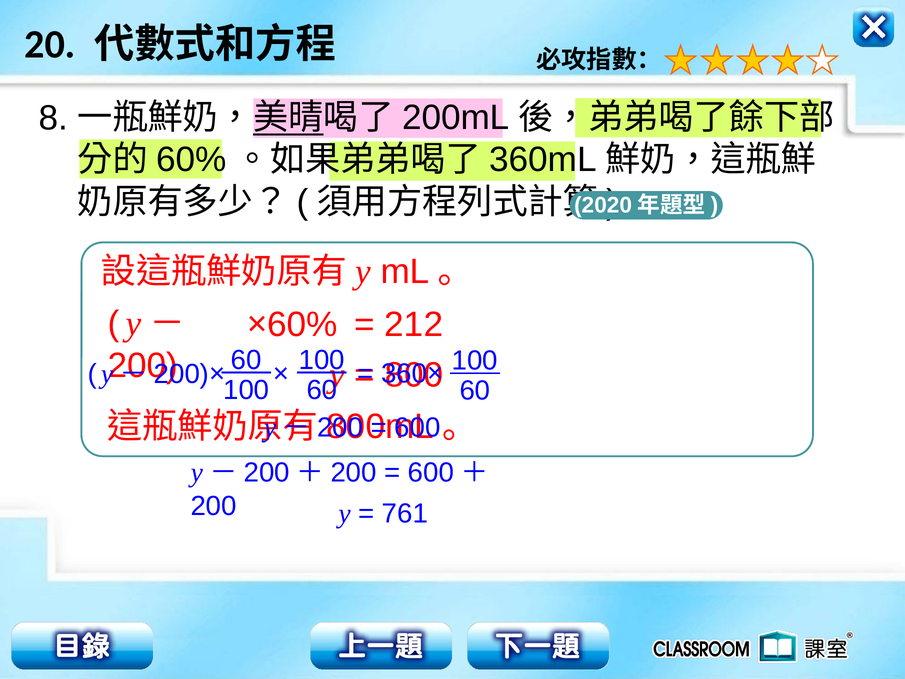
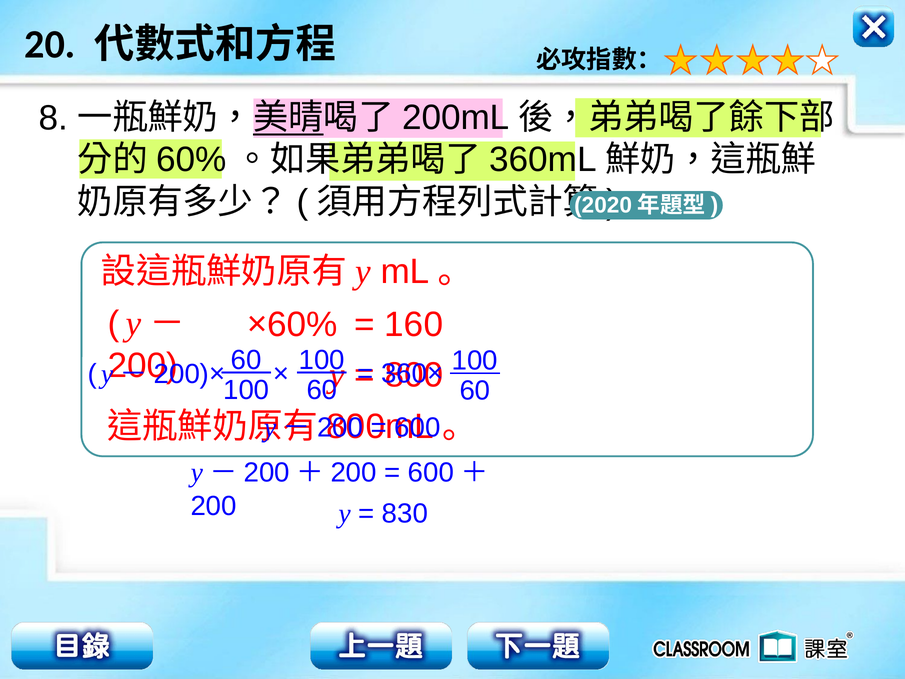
212: 212 -> 160 (414, 325)
761: 761 -> 830 (405, 514)
